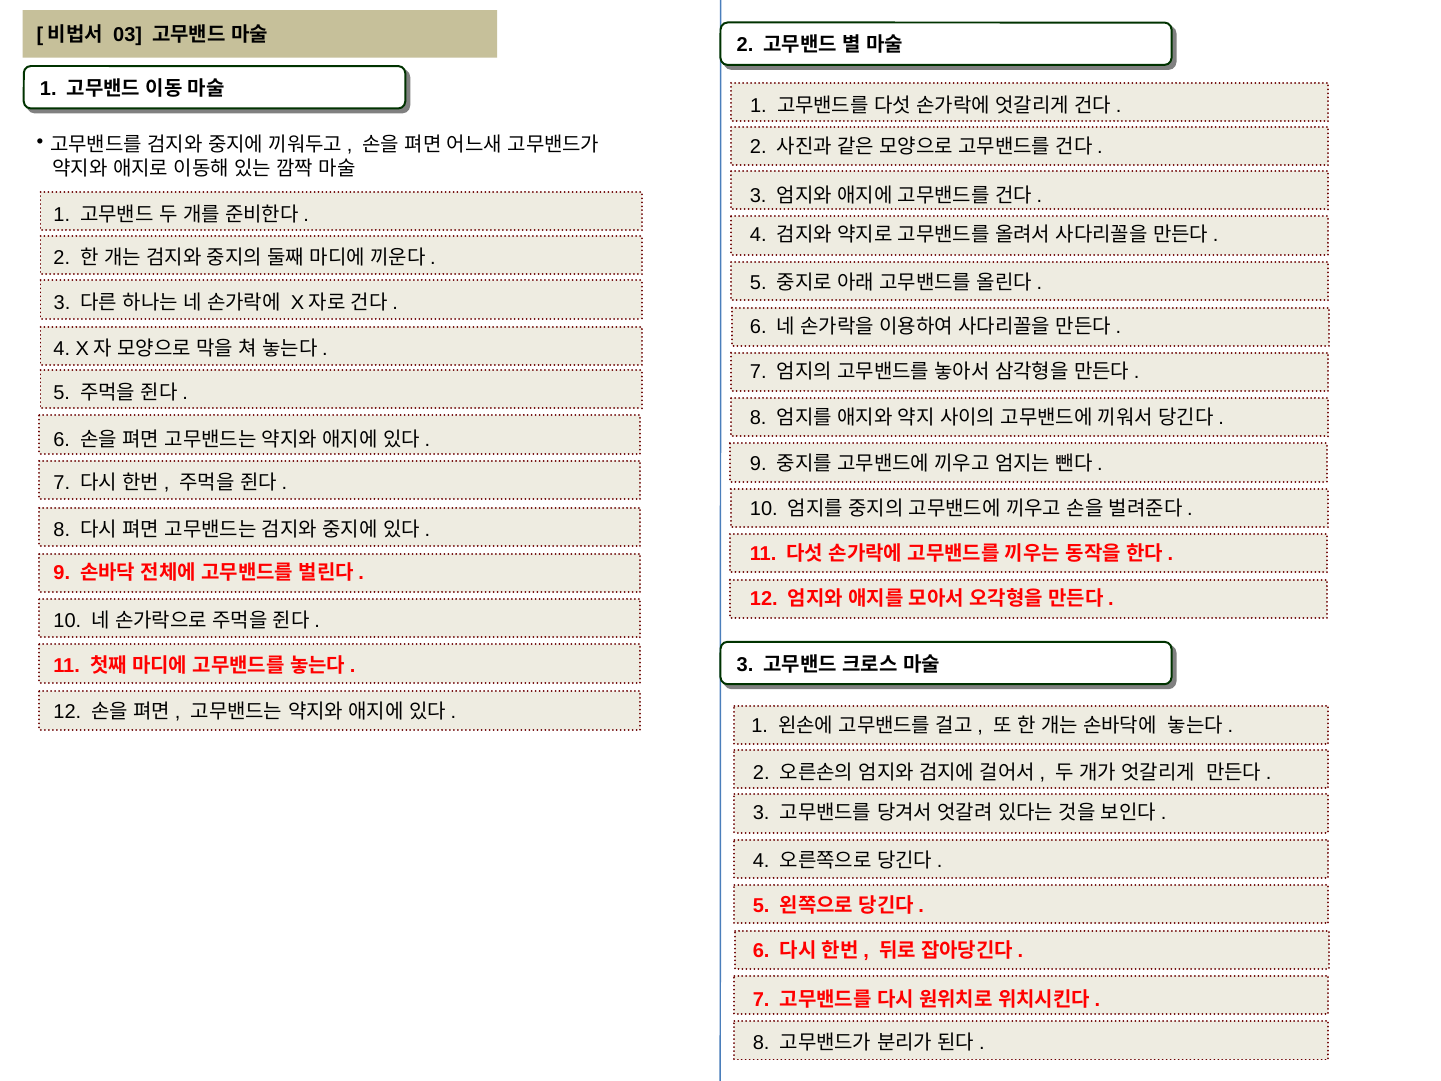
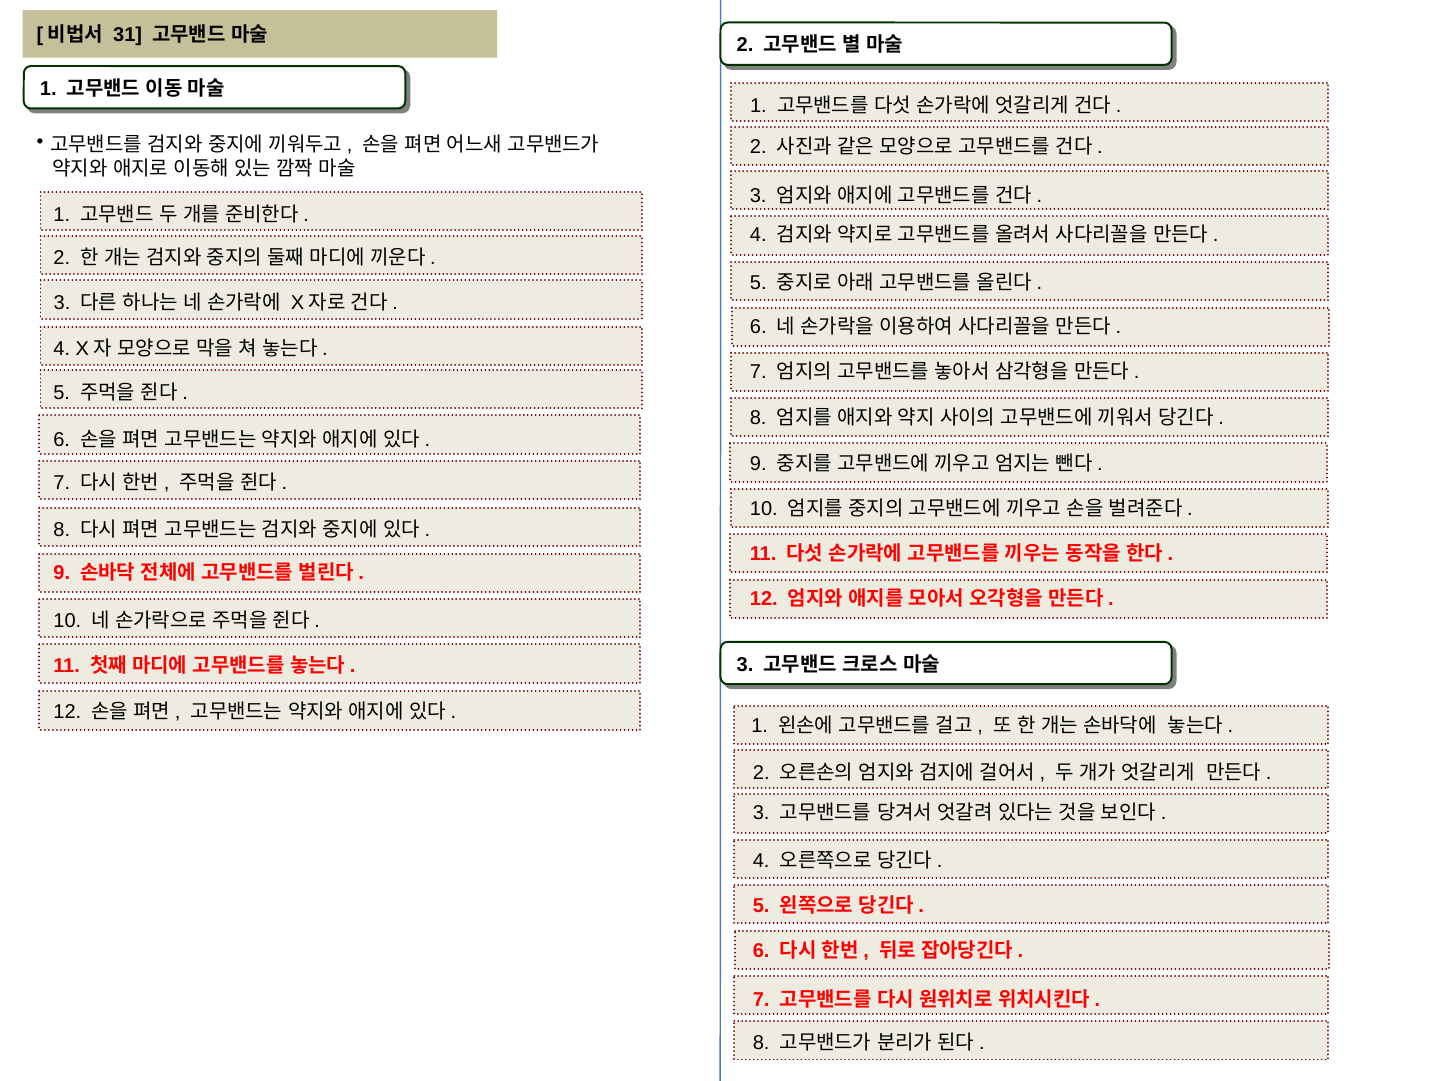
03: 03 -> 31 (128, 35)
